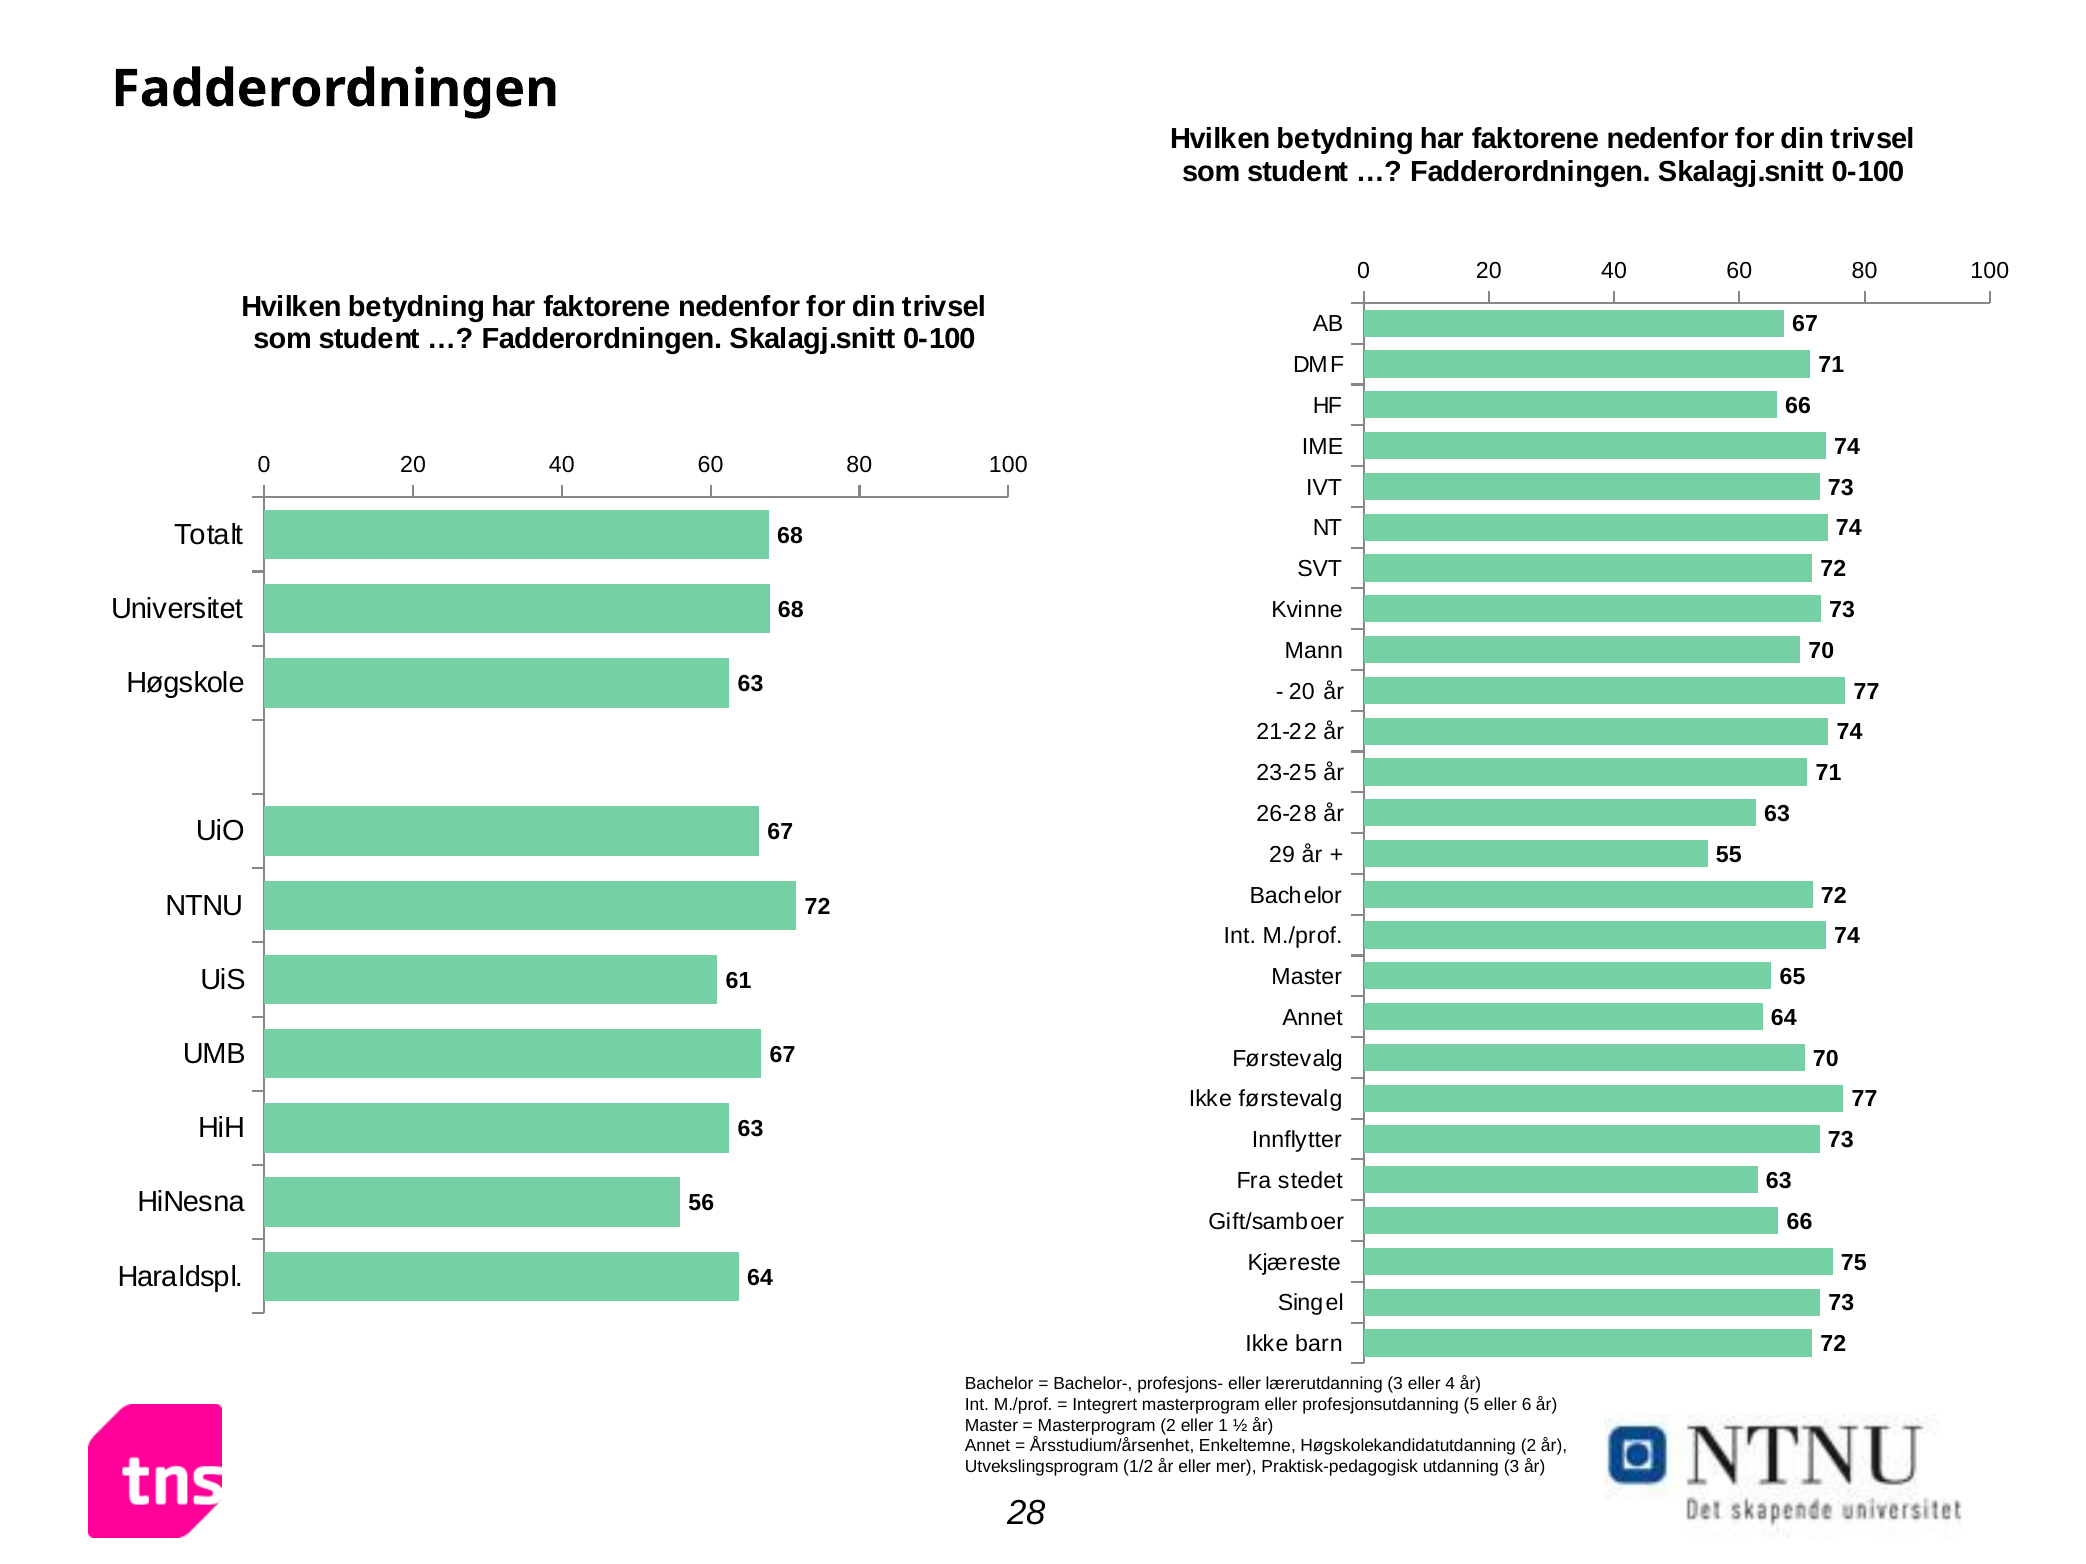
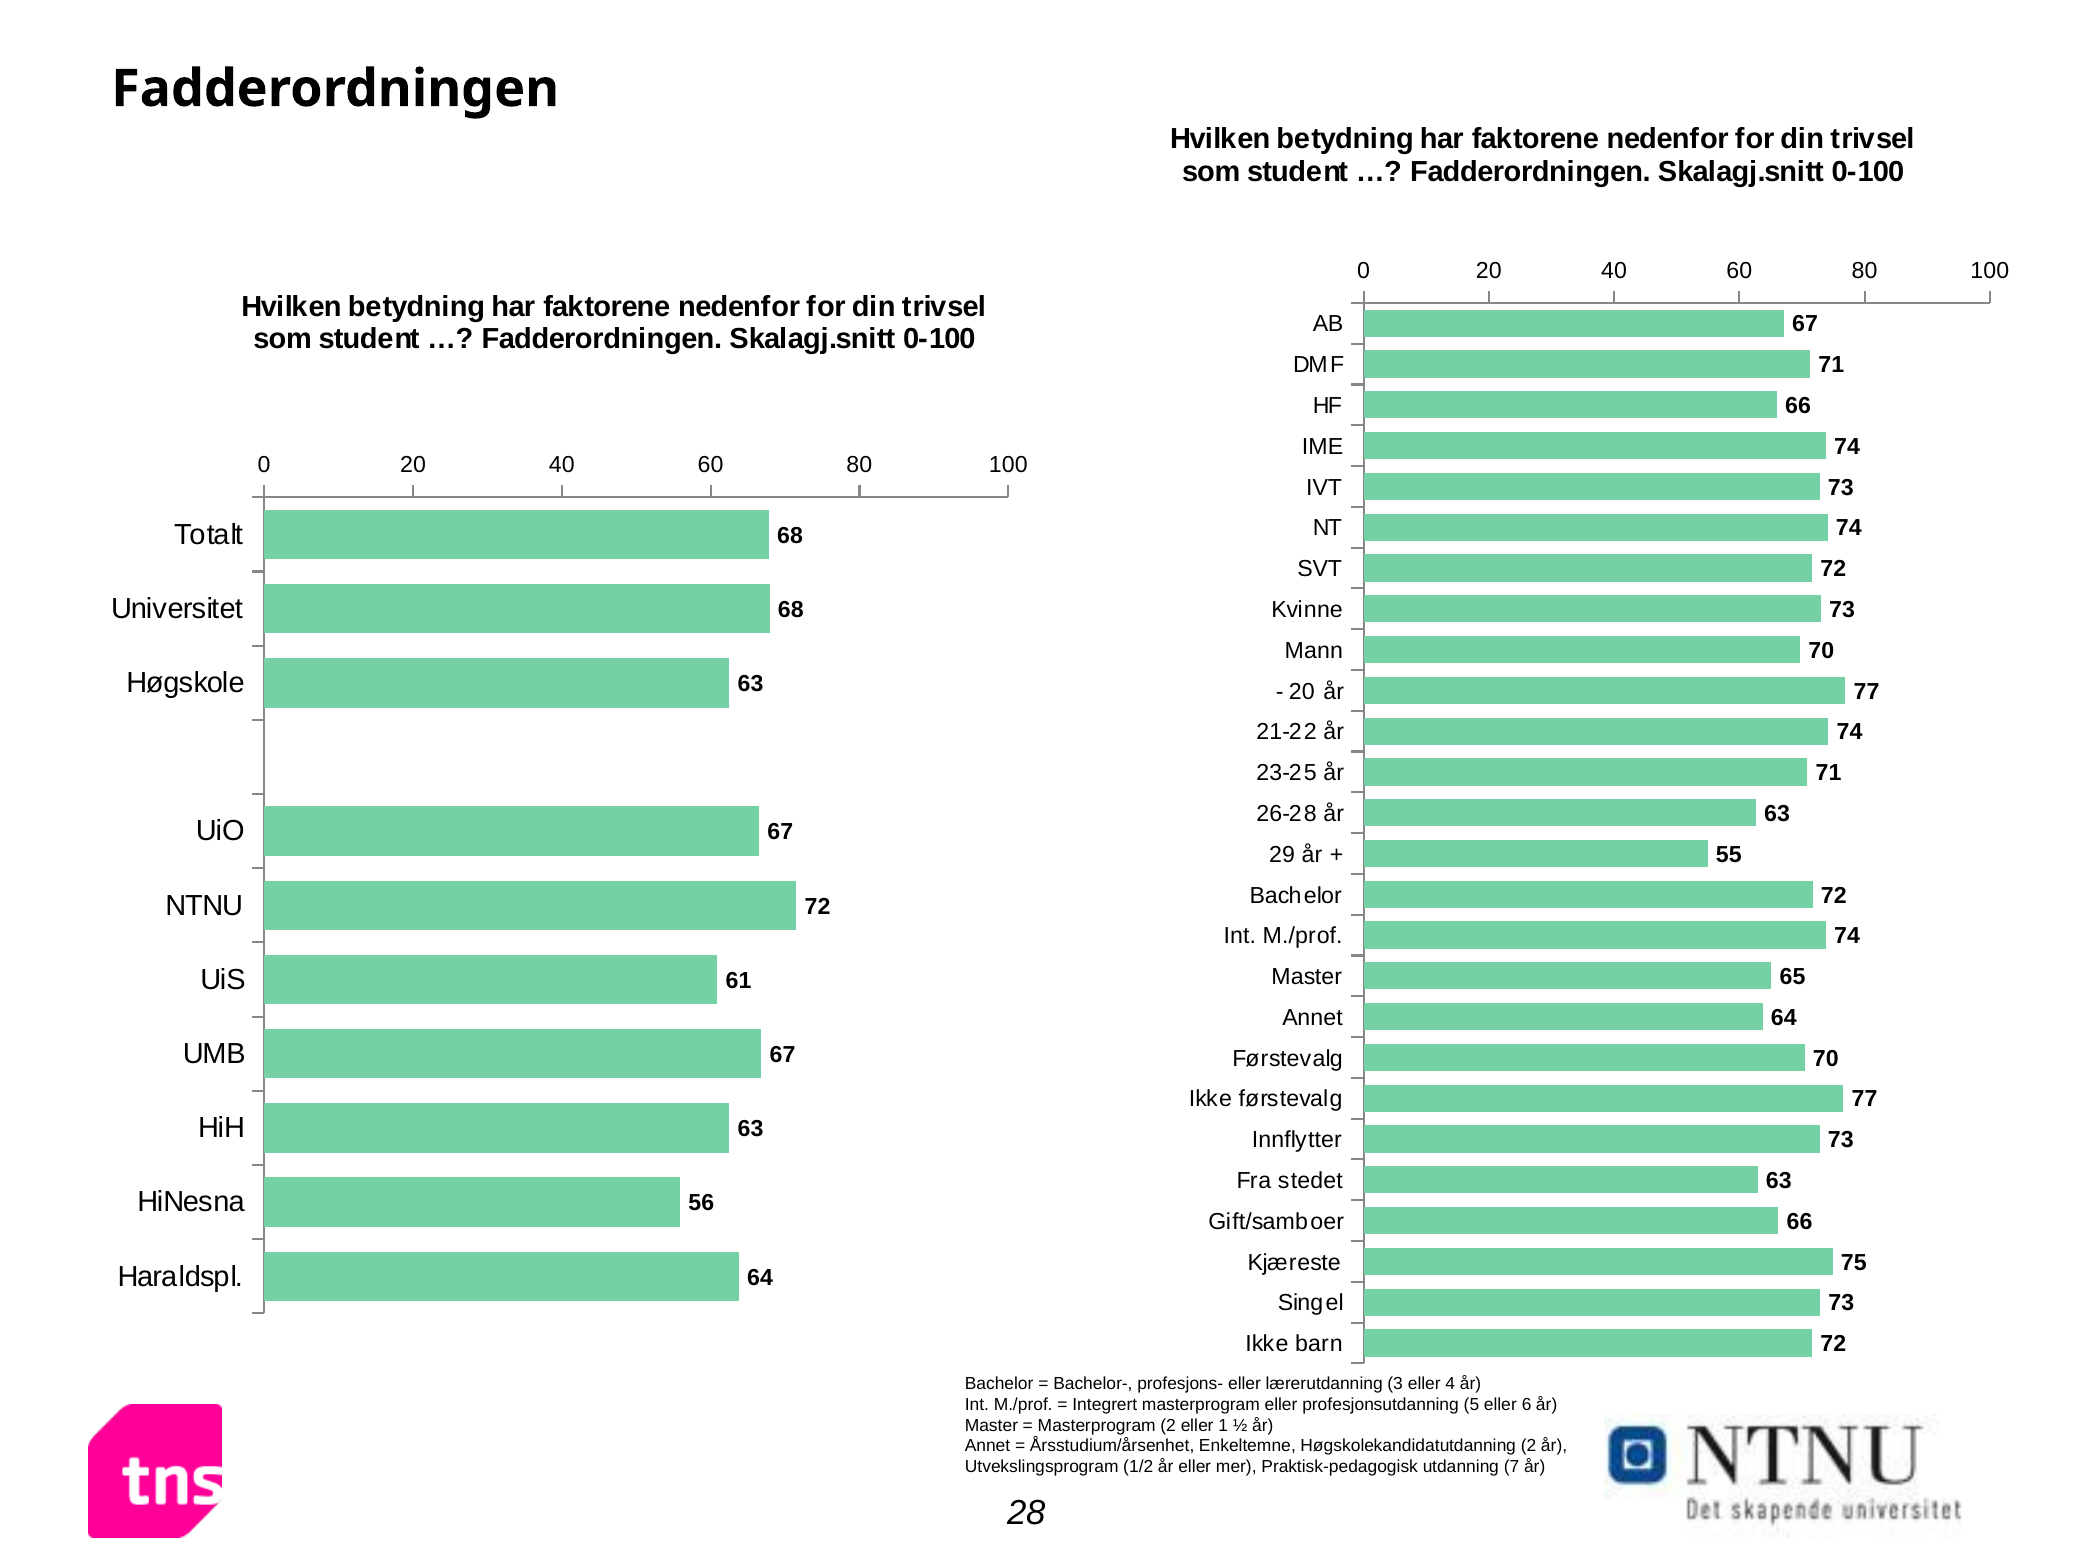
utdanning 3: 3 -> 7 (1512, 1468)
